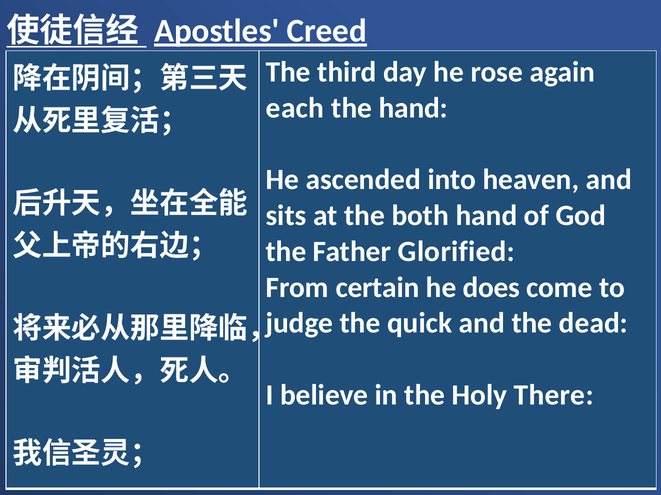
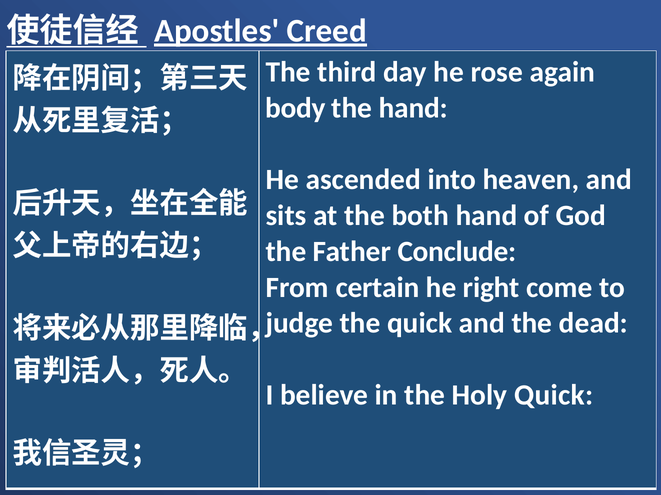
each: each -> body (295, 108)
Glorified: Glorified -> Conclude (457, 252)
does: does -> right (491, 288)
Holy There: There -> Quick (554, 396)
